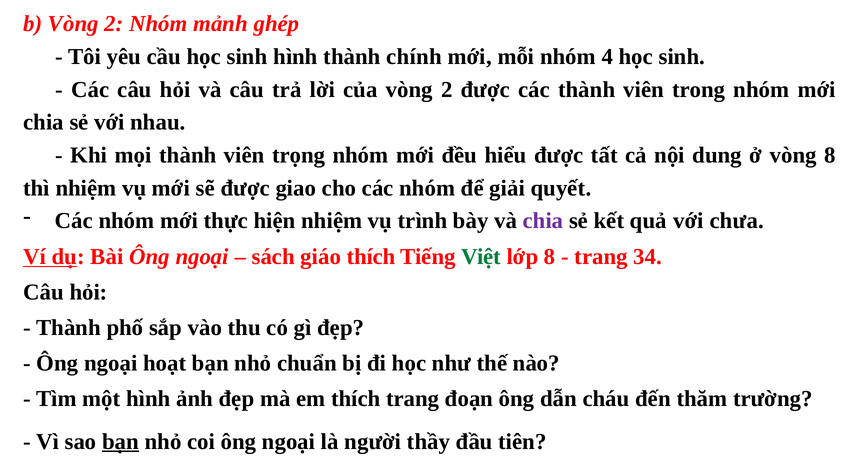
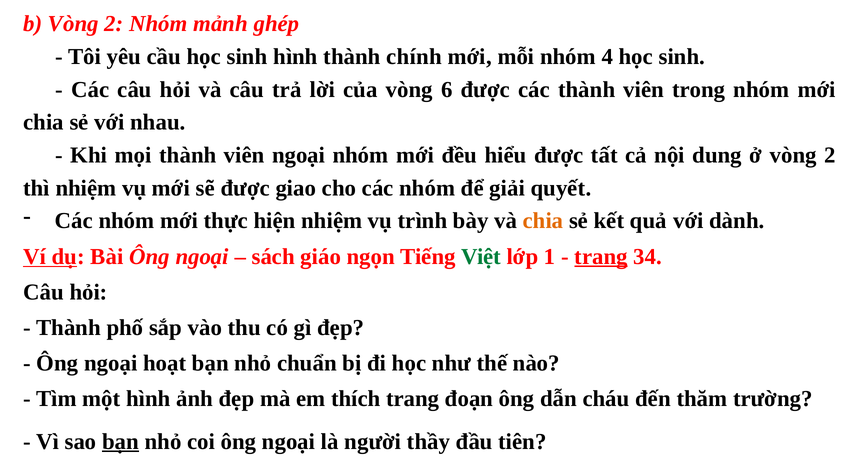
của vòng 2: 2 -> 6 (447, 90)
viên trọng: trọng -> ngoại (299, 155)
ở vòng 8: 8 -> 2 (830, 155)
chia colour: purple -> orange (543, 221)
chưa: chưa -> dành (737, 221)
giáo thích: thích -> ngọn (371, 257)
lớp 8: 8 -> 1 (550, 257)
trang underline: none -> present (601, 257)
